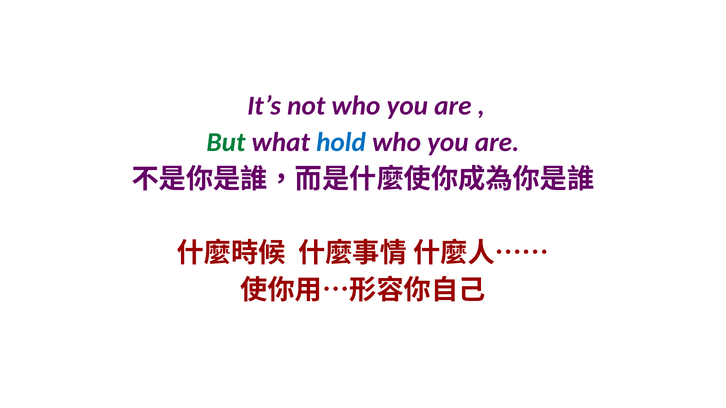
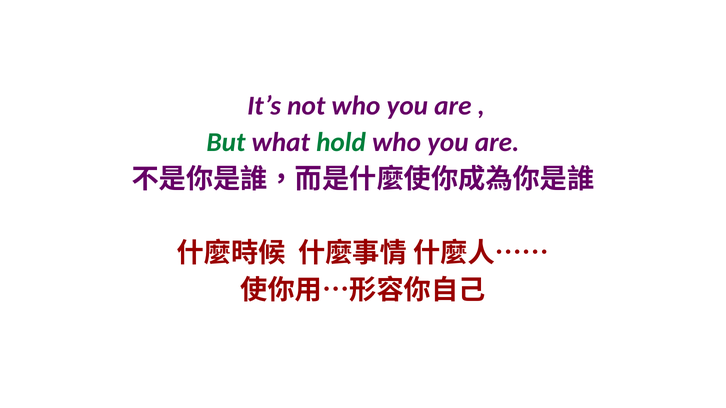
hold colour: blue -> green (341, 143)
